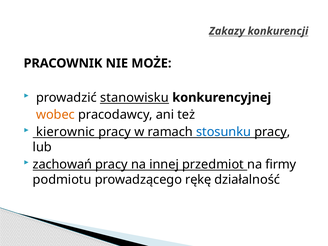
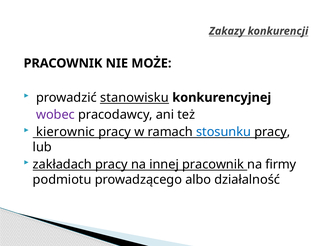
wobec colour: orange -> purple (55, 115)
zachowań: zachowań -> zakładach (62, 164)
innej przedmiot: przedmiot -> pracownik (213, 164)
rękę: rękę -> albo (198, 180)
